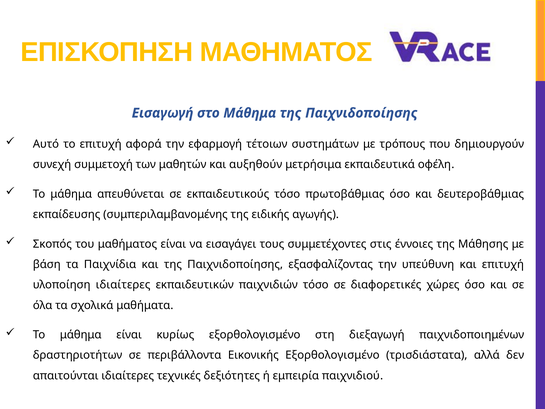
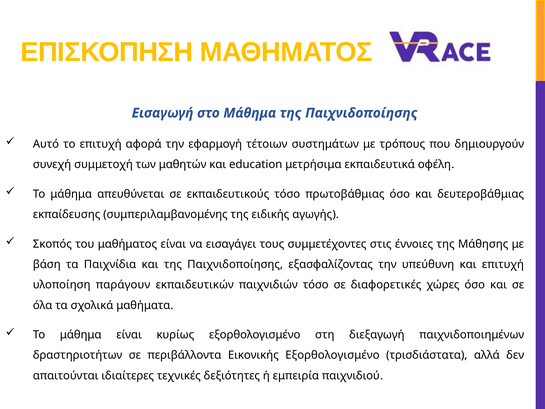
αυξηθούν: αυξηθούν -> education (256, 164)
υλοποίηση ιδιαίτερες: ιδιαίτερες -> παράγουν (123, 285)
